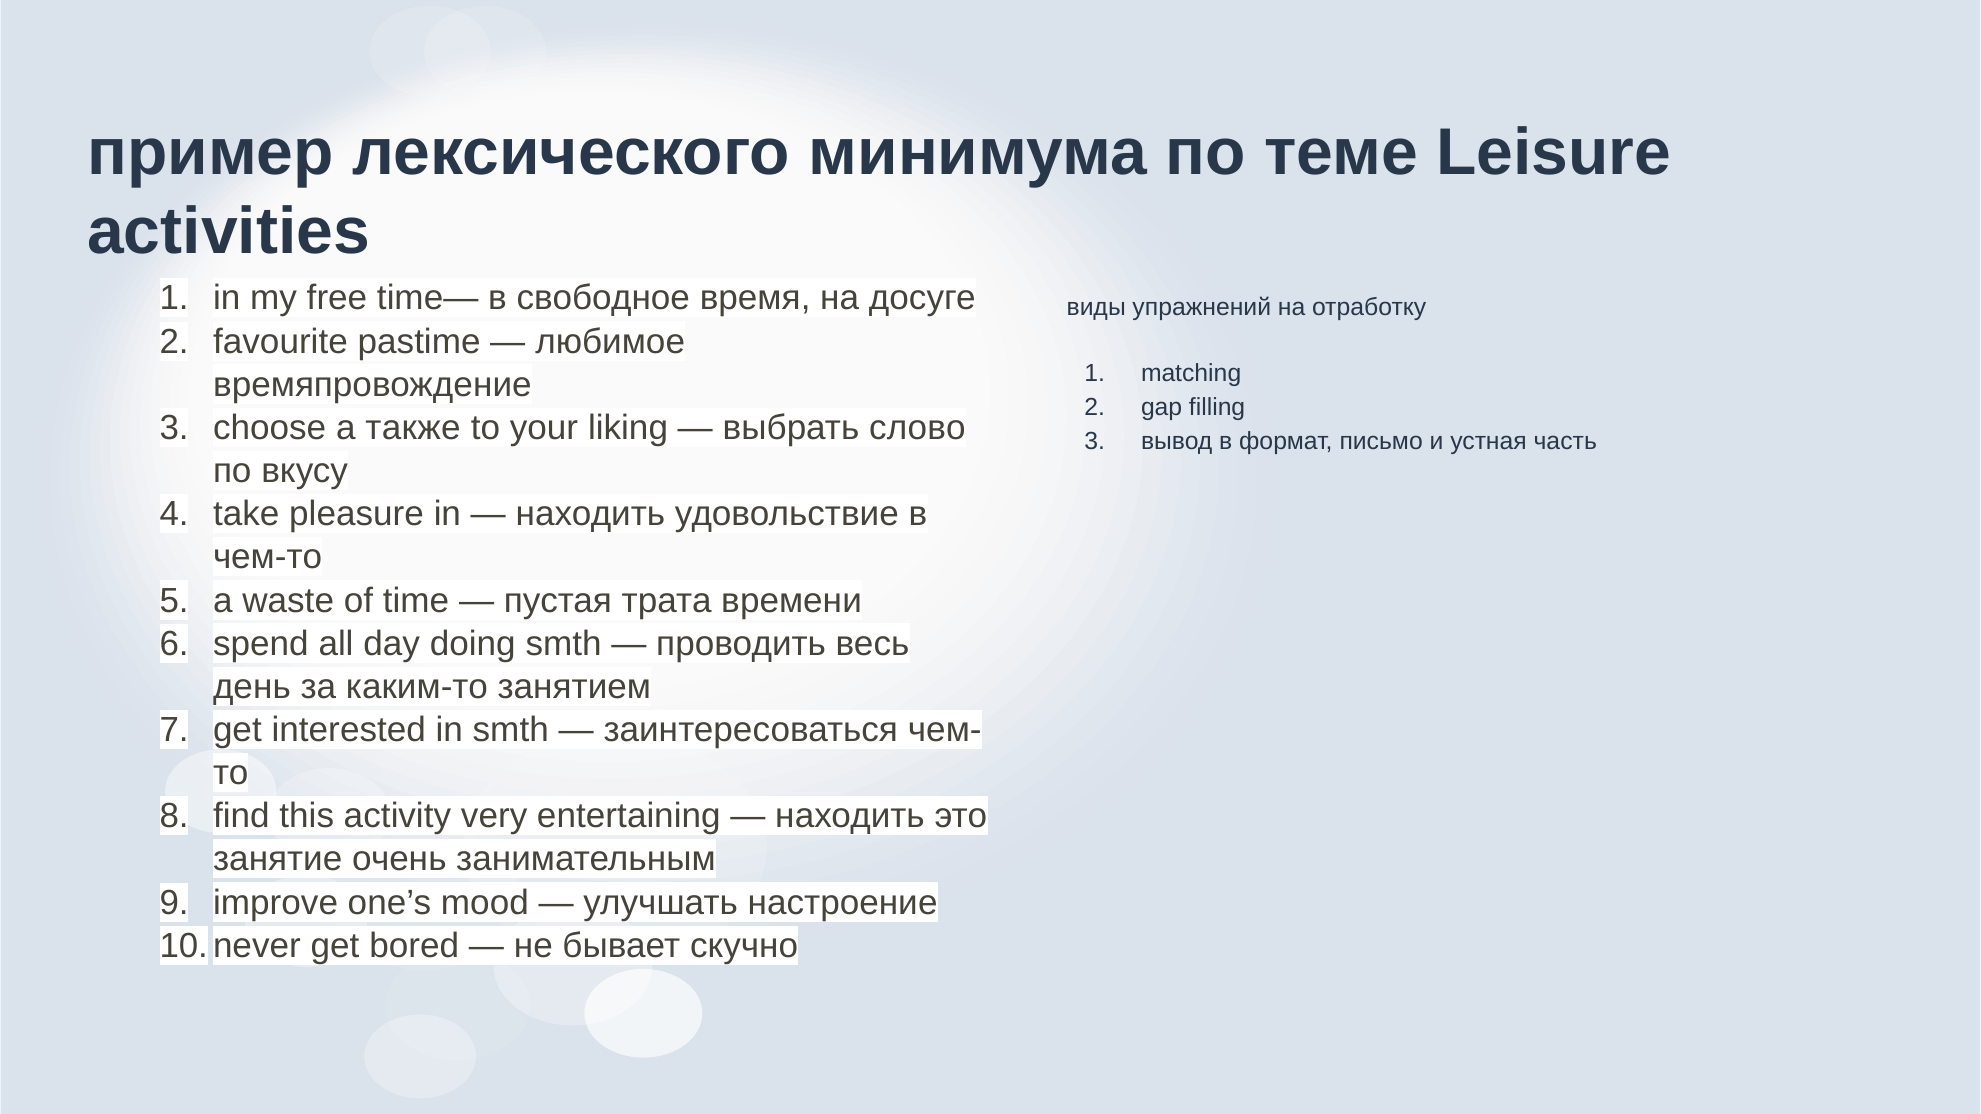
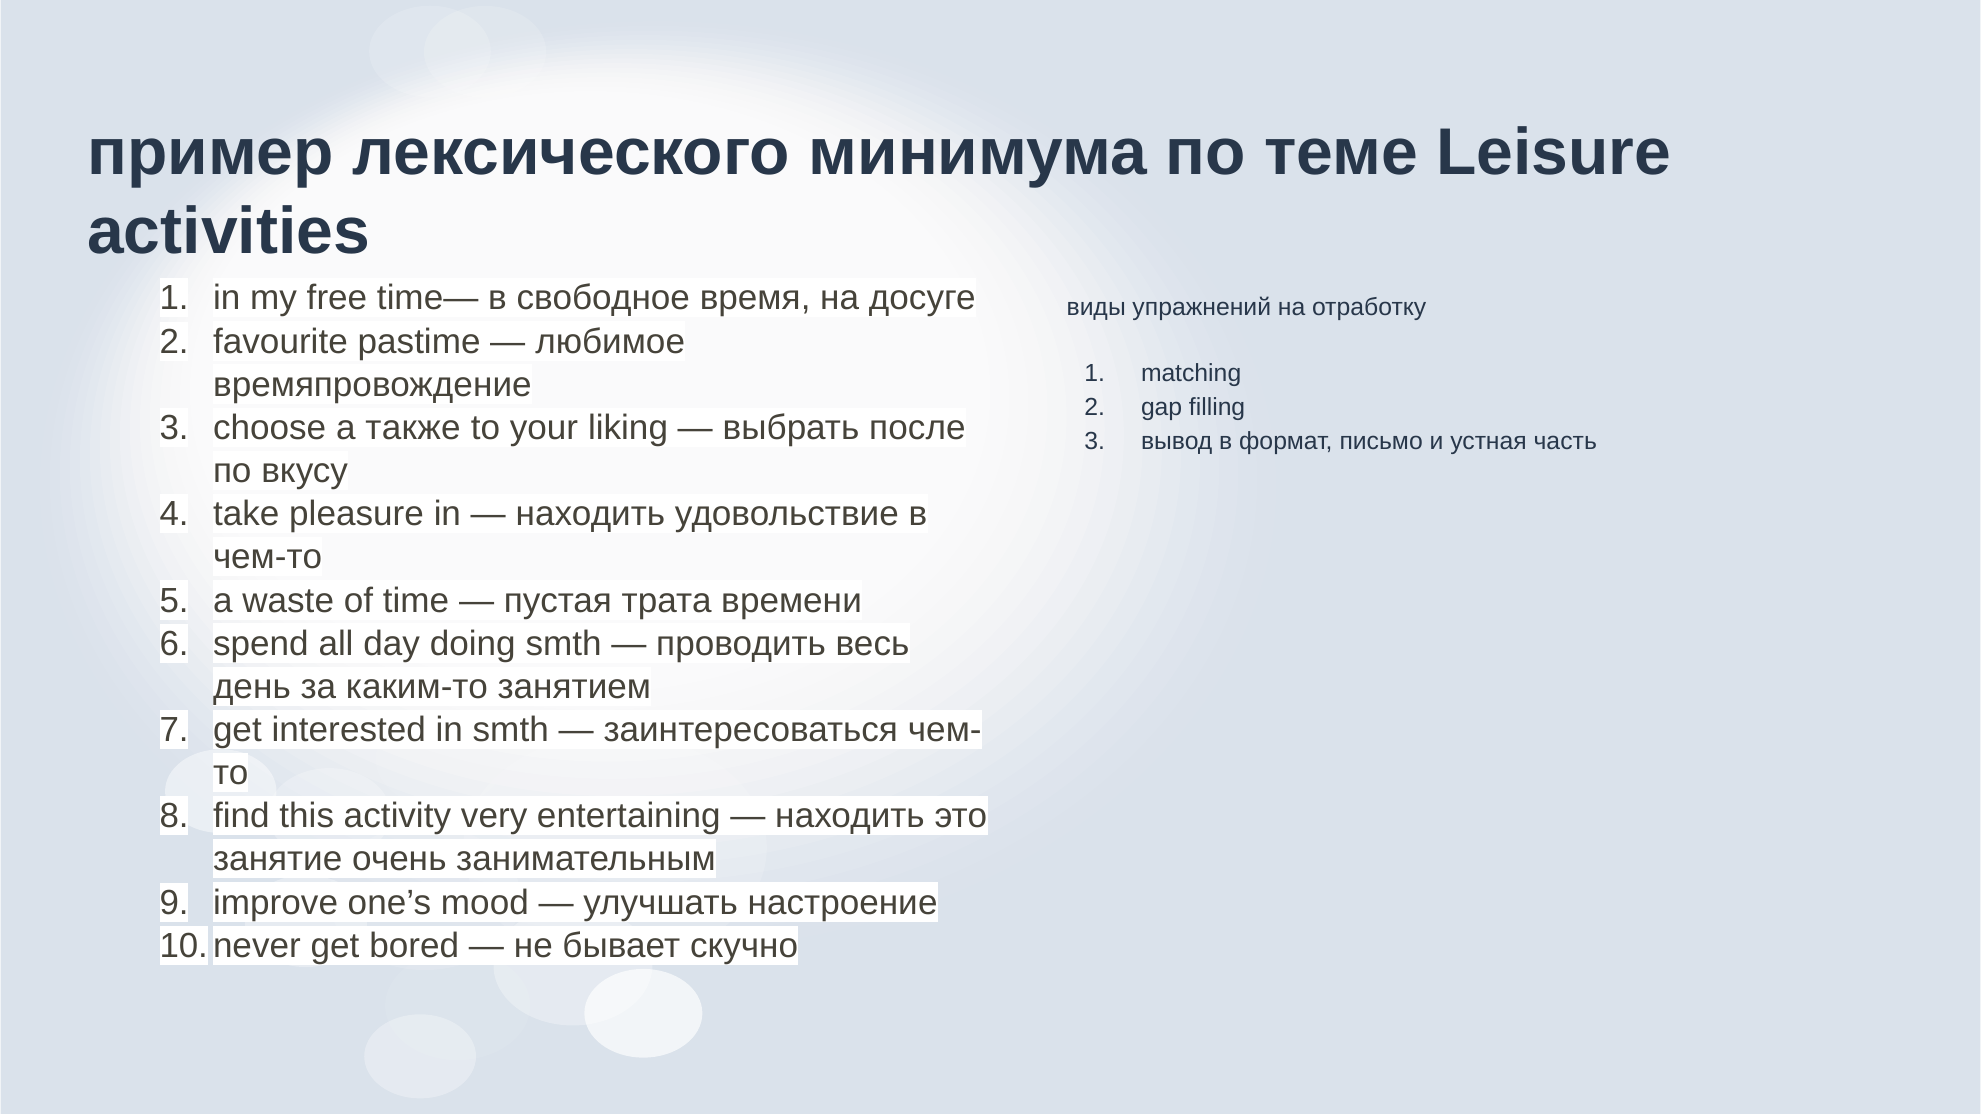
слово: слово -> после (917, 428)
